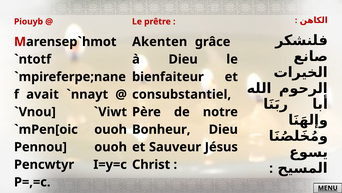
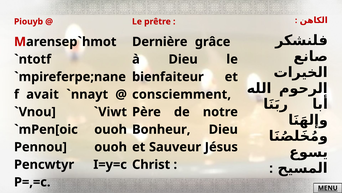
Akenten: Akenten -> Dernière (160, 42)
consubstantiel: consubstantiel -> consciemment (182, 94)
